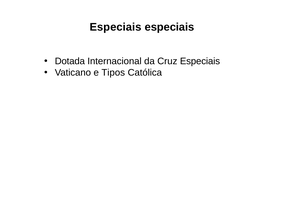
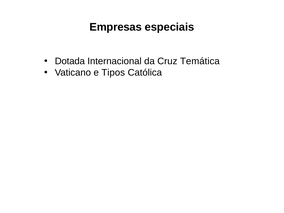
Especiais: Especiais -> Empresas (116, 27)
Cruz Especiais: Especiais -> Temática (200, 61)
